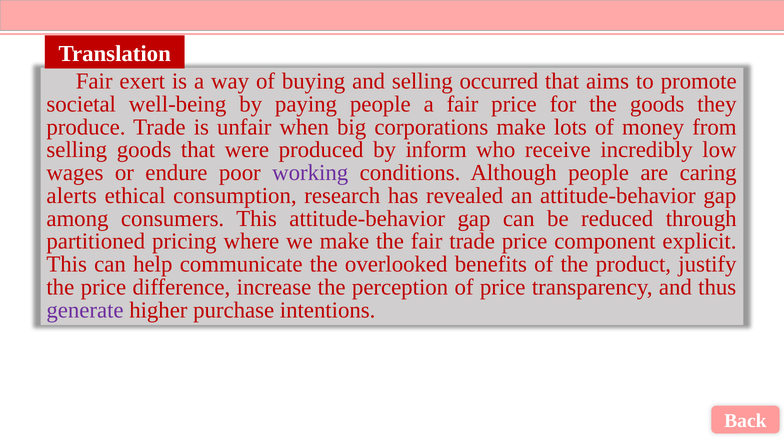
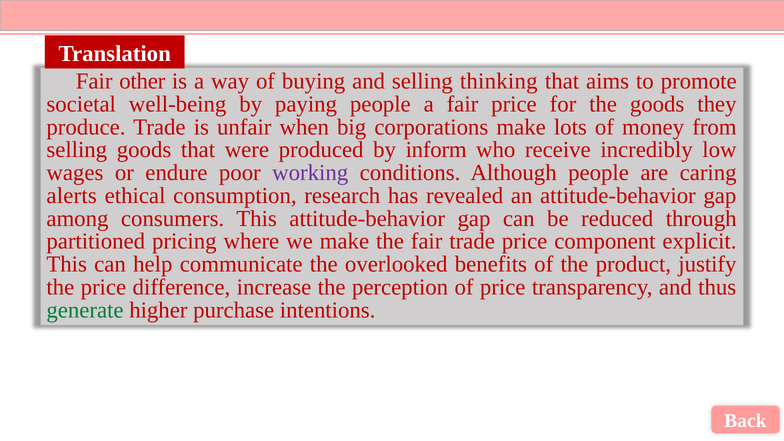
exert: exert -> other (142, 81)
occurred: occurred -> thinking (499, 81)
generate colour: purple -> green (85, 310)
